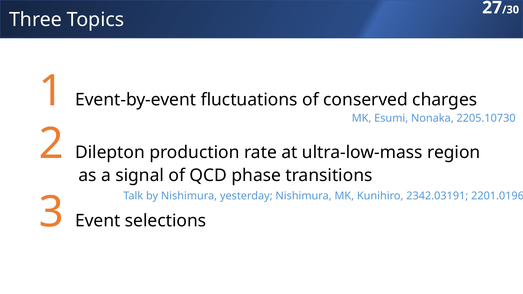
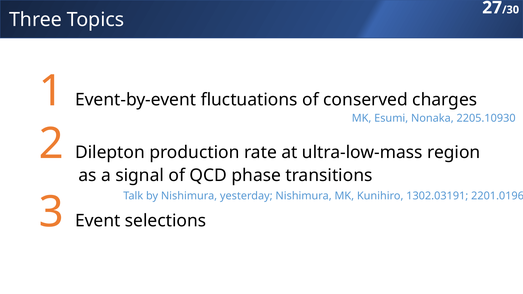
2205.10730: 2205.10730 -> 2205.10930 (486, 118)
2342.03191: 2342.03191 -> 1302.03191 (437, 196)
